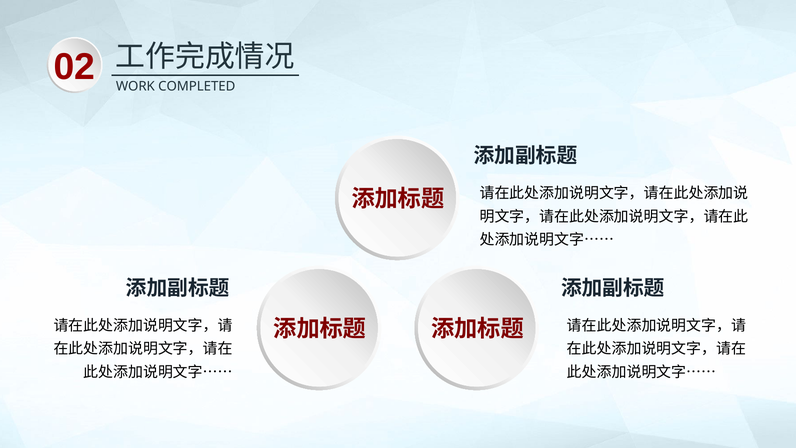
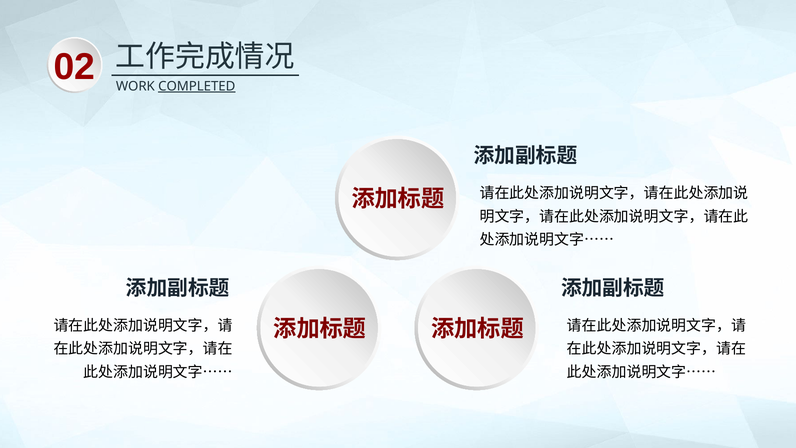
COMPLETED underline: none -> present (197, 86)
